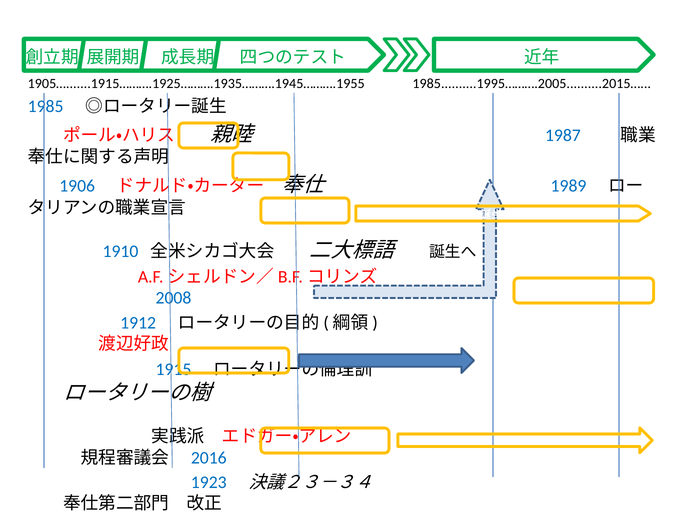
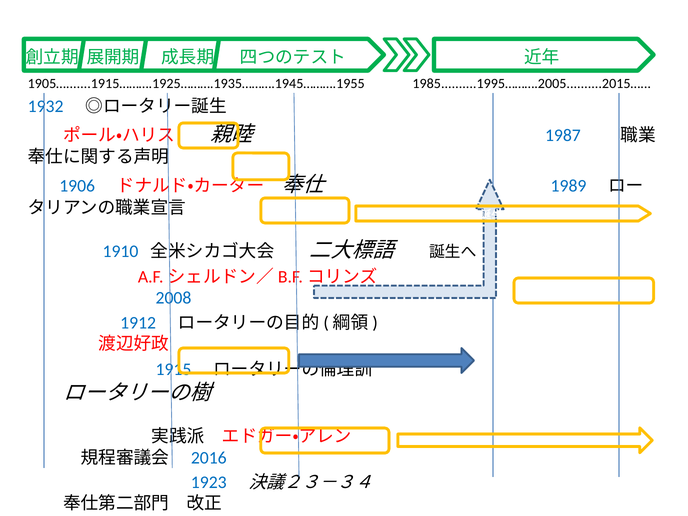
1985: 1985 -> 1932 (46, 106)
